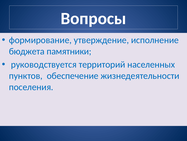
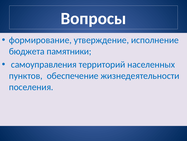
руководствуется: руководствуется -> самоуправления (44, 64)
